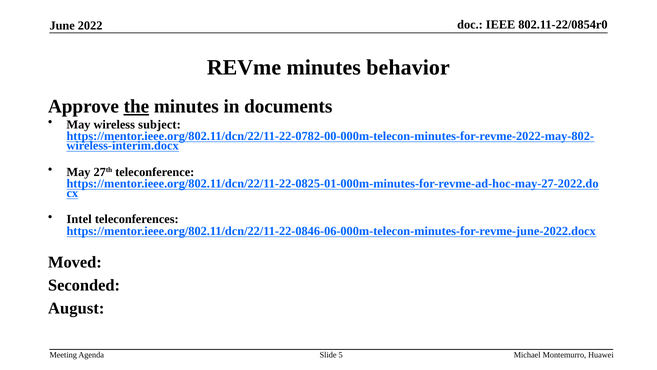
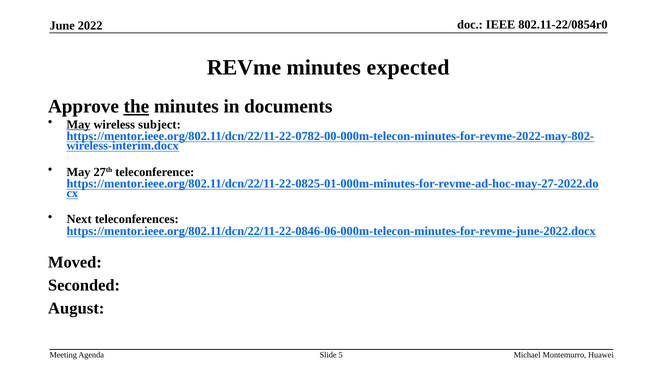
behavior: behavior -> expected (408, 67)
May underline: none -> present (79, 124)
Intel: Intel -> Next (79, 219)
